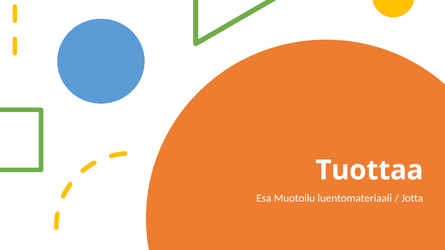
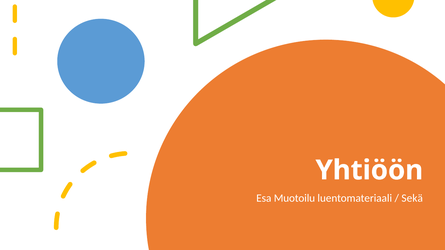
Tuottaa: Tuottaa -> Yhtiöön (369, 170)
Jotta: Jotta -> Sekä (412, 198)
